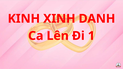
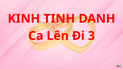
XINH: XINH -> TINH (59, 19)
1: 1 -> 3 (91, 36)
